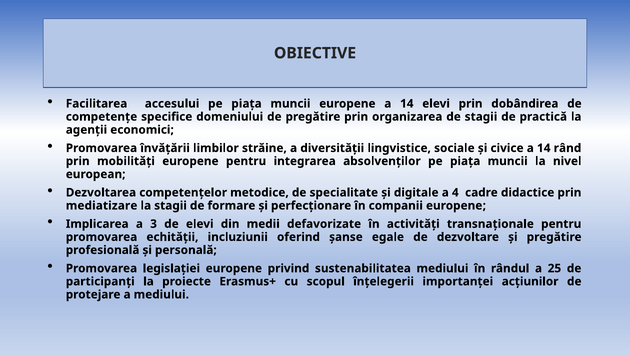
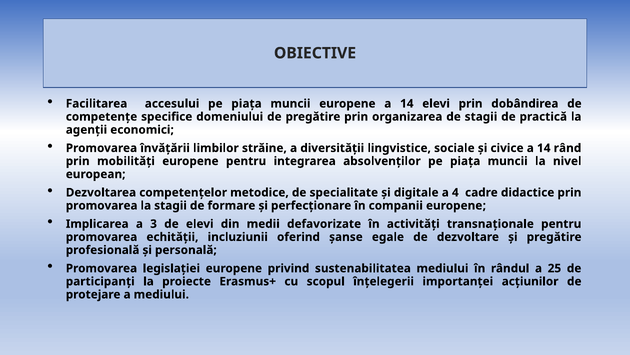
mediatizare: mediatizare -> promovarea (102, 205)
